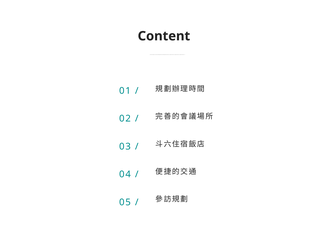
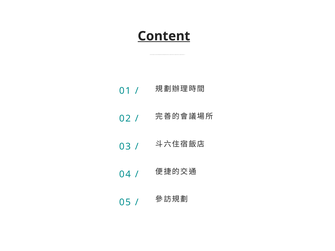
Content underline: none -> present (164, 36)
